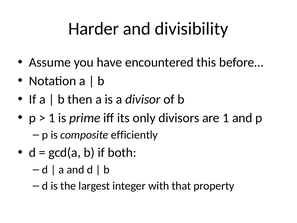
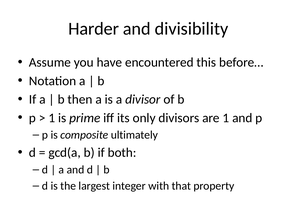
efficiently: efficiently -> ultimately (134, 135)
